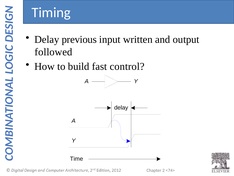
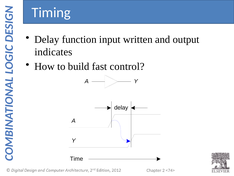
previous: previous -> function (79, 39)
followed: followed -> indicates (53, 52)
